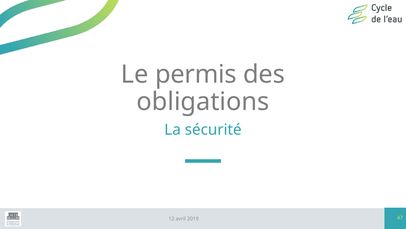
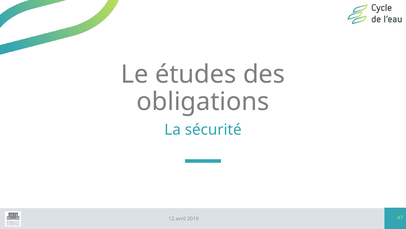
permis: permis -> études (196, 74)
